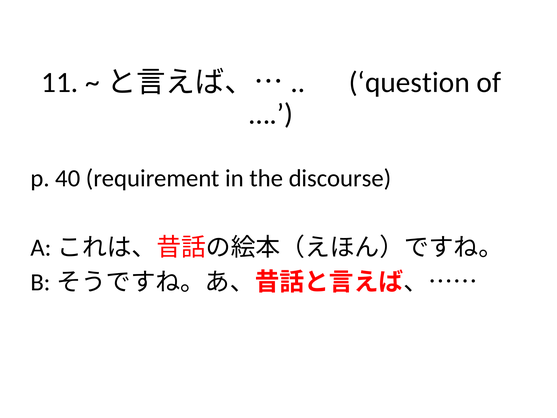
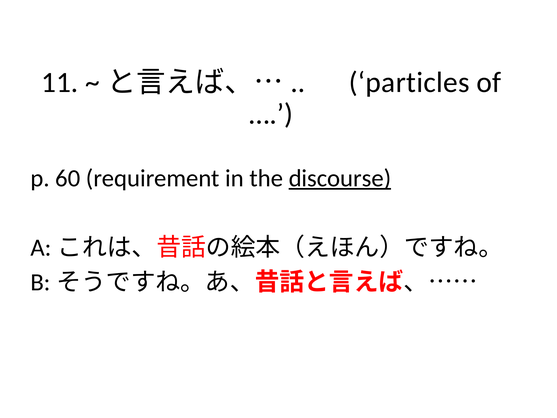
question: question -> particles (409, 82)
40: 40 -> 60 (68, 178)
discourse underline: none -> present (340, 178)
